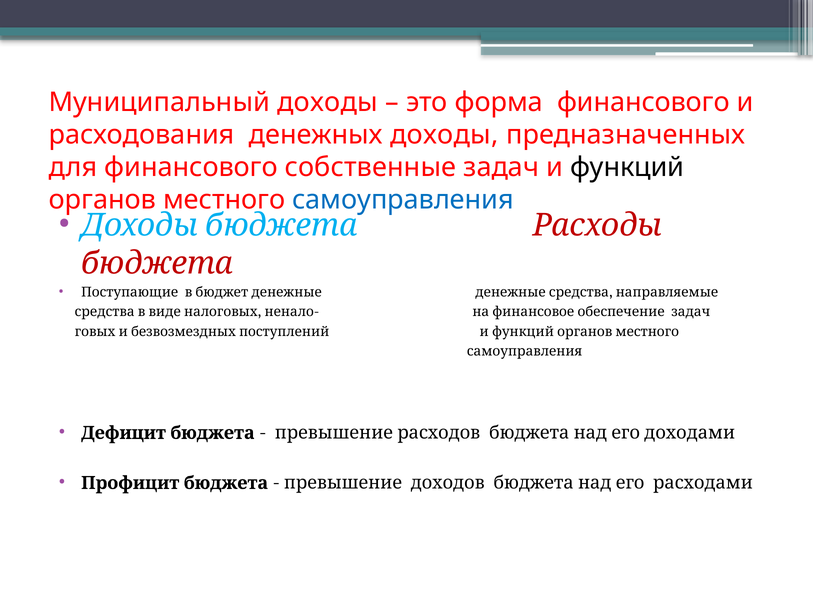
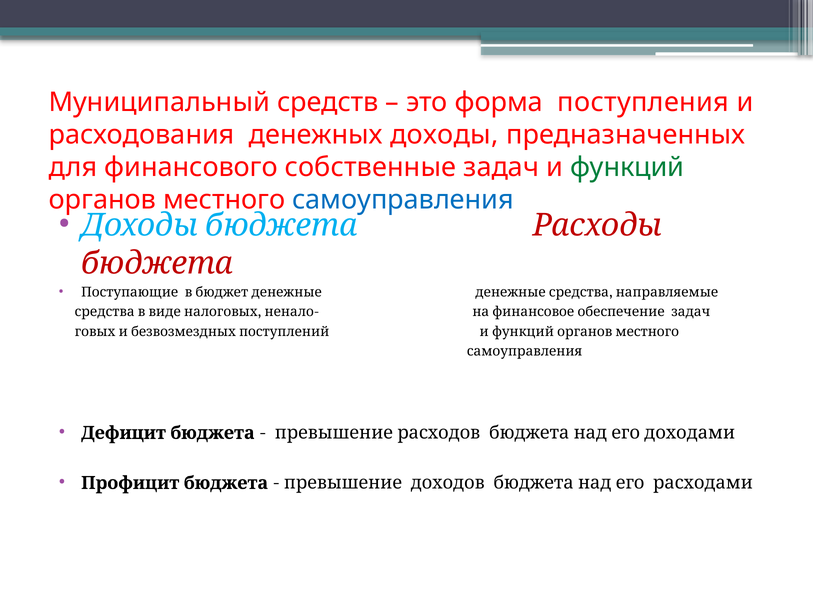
Муниципальный доходы: доходы -> средств (328, 102)
форма финансового: финансового -> поступления (643, 102)
функций colour: black -> green (627, 167)
